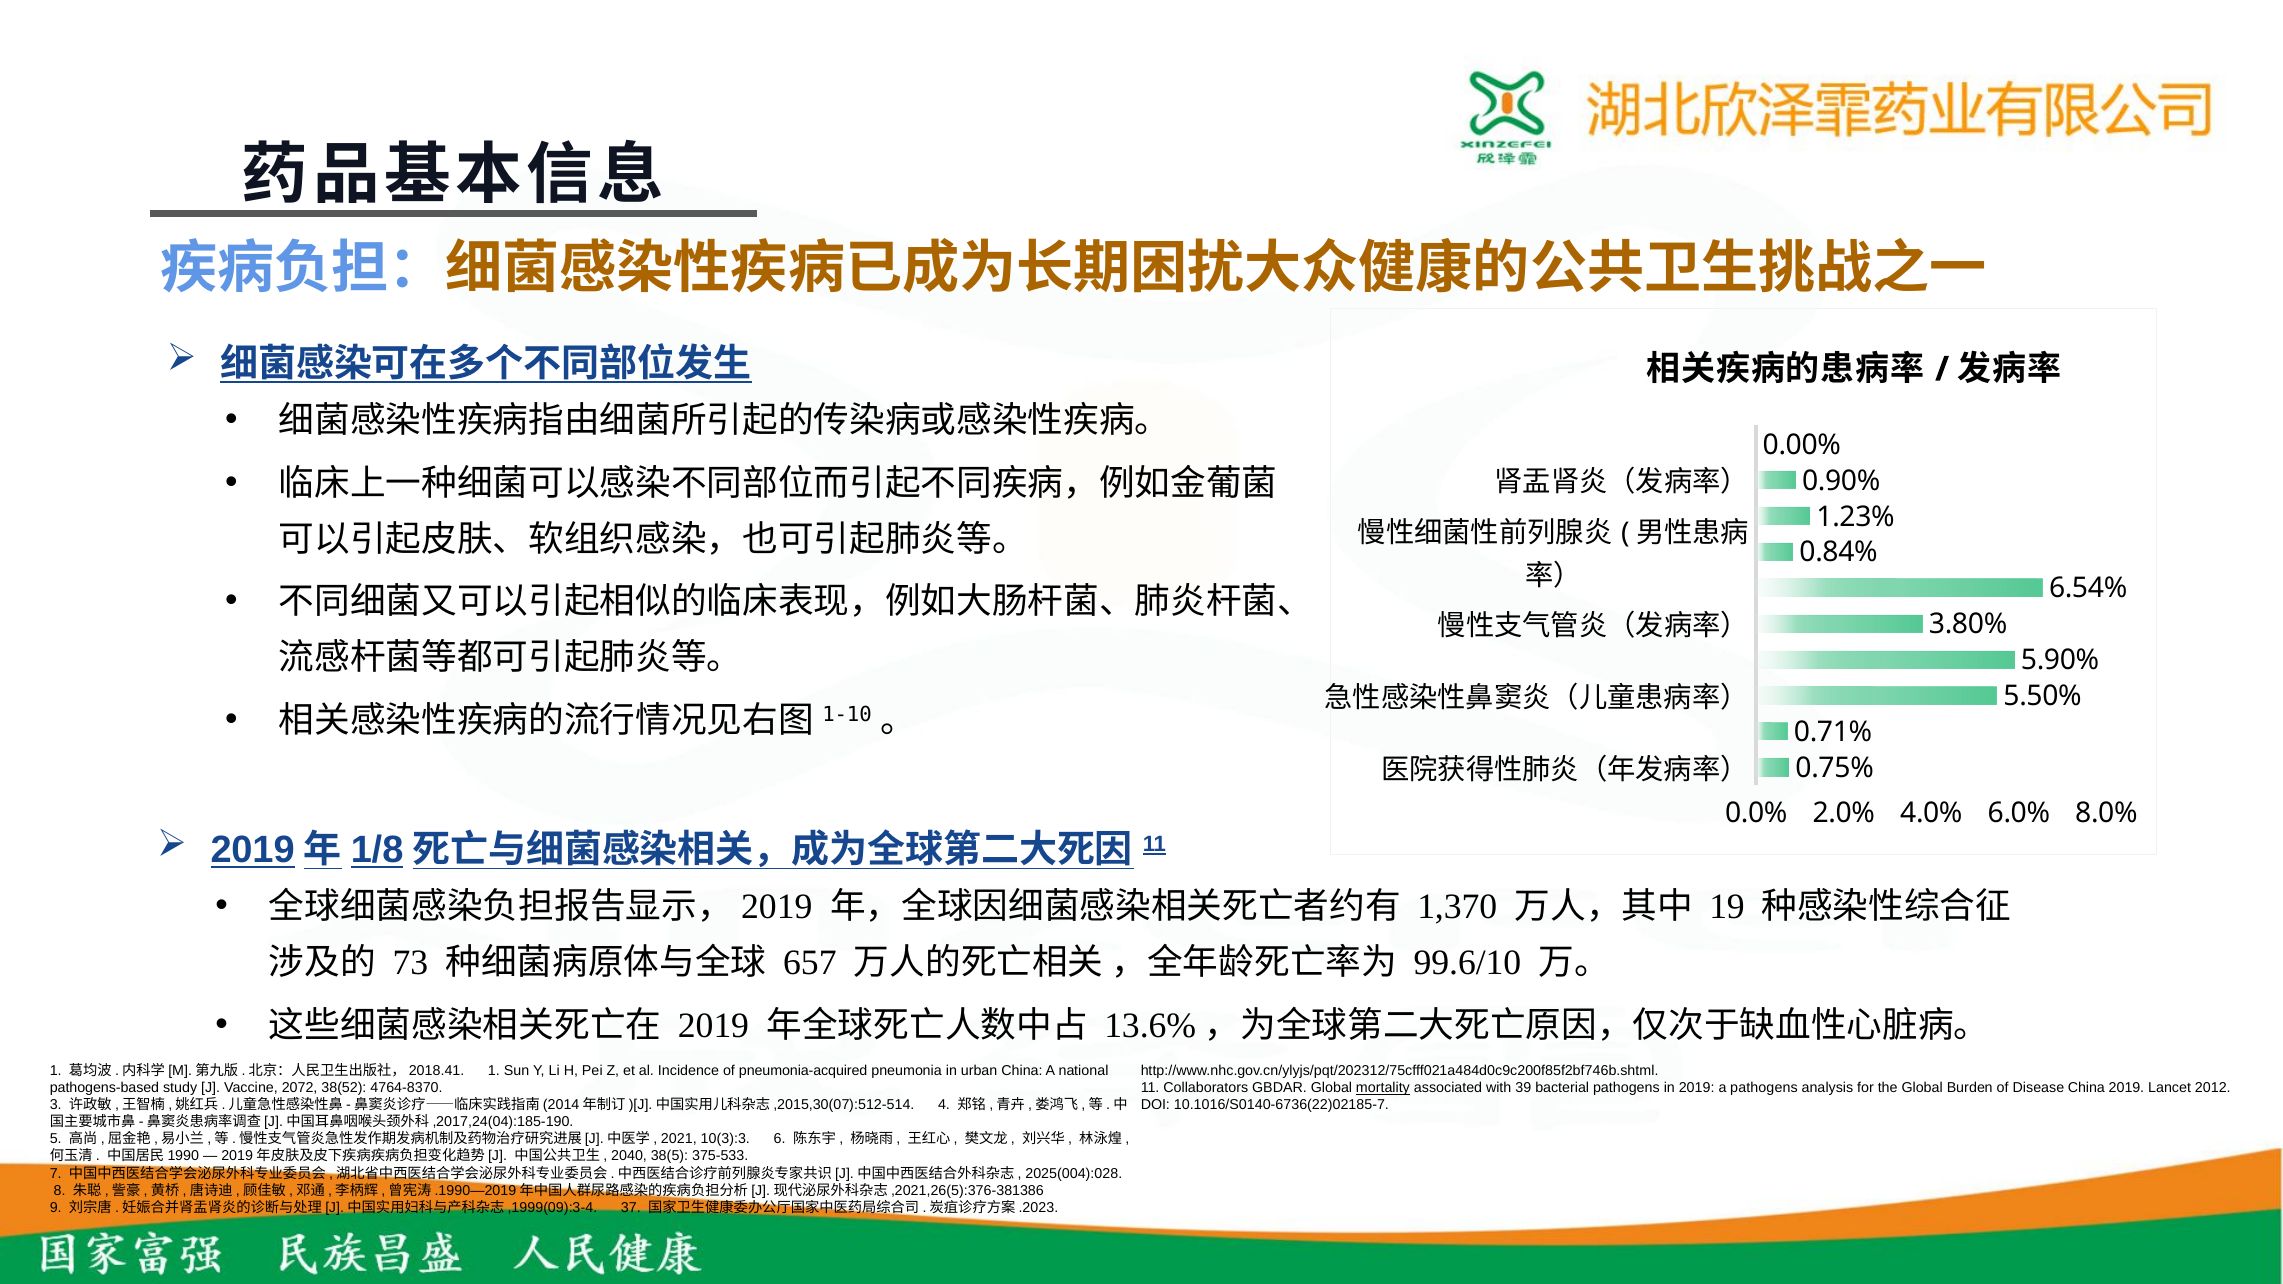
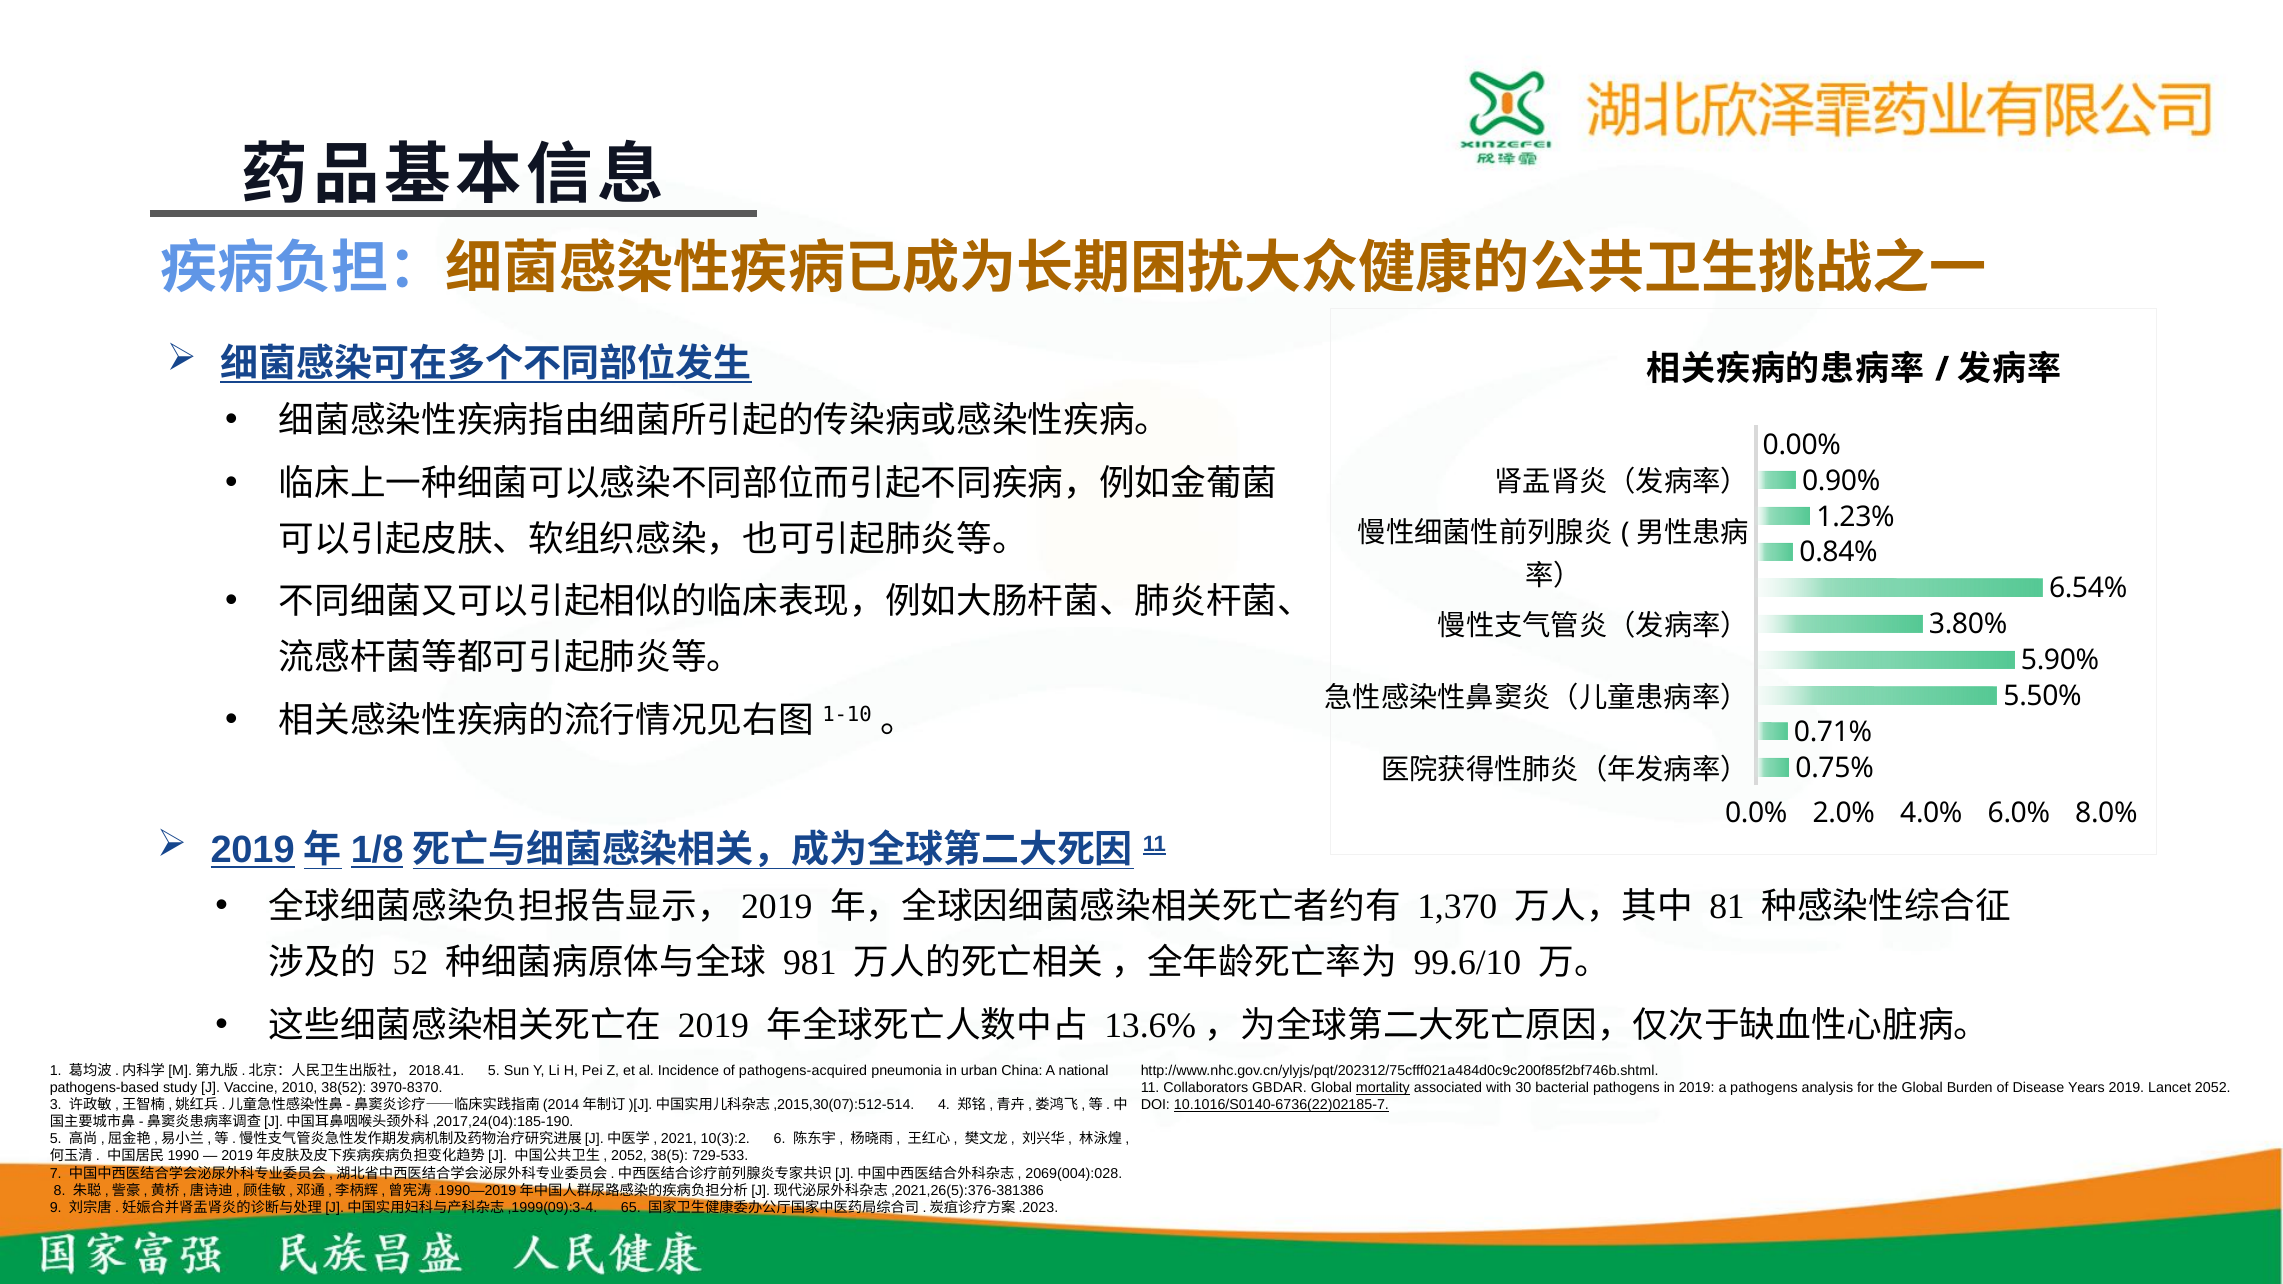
19: 19 -> 81 (1727, 907)
73: 73 -> 52 (410, 963)
657: 657 -> 981 (810, 963)
1: 1 -> 5 (494, 1071)
pneumonia‑acquired: pneumonia‑acquired -> pathogens‑acquired (803, 1071)
2072: 2072 -> 2010 (300, 1088)
4764‑8370: 4764‑8370 -> 3970‑8370 (407, 1088)
39: 39 -> 30 (1523, 1088)
Disease China: China -> Years (2086, 1088)
Lancet 2012: 2012 -> 2052 (2213, 1088)
10.1016/S0140-6736(22)02185-7 underline: none -> present (1281, 1105)
10(3):3: 10(3):3 -> 10(3):2 (725, 1139)
2040: 2040 -> 2052 (629, 1156)
375-533: 375-533 -> 729-533 (720, 1156)
2025(004):028: 2025(004):028 -> 2069(004):028 (1074, 1174)
37: 37 -> 65 (631, 1208)
